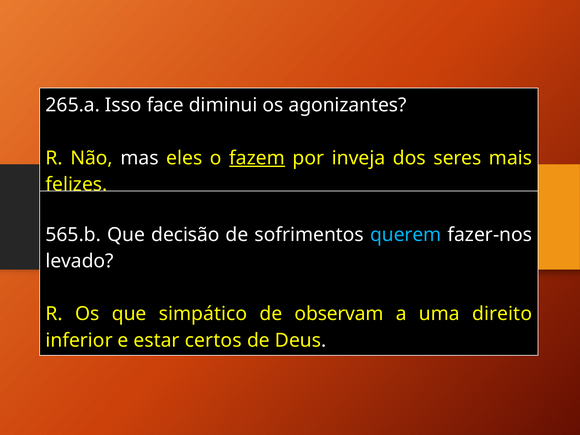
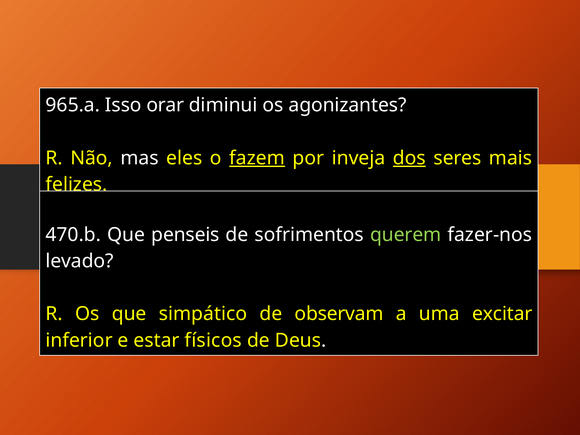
265.a: 265.a -> 965.a (73, 105)
face: face -> orar (165, 105)
dos underline: none -> present (409, 158)
565.b: 565.b -> 470.b (73, 235)
decisão: decisão -> penseis (185, 235)
querem colour: light blue -> light green (406, 235)
direito: direito -> excitar (502, 314)
certos: certos -> físicos (213, 340)
